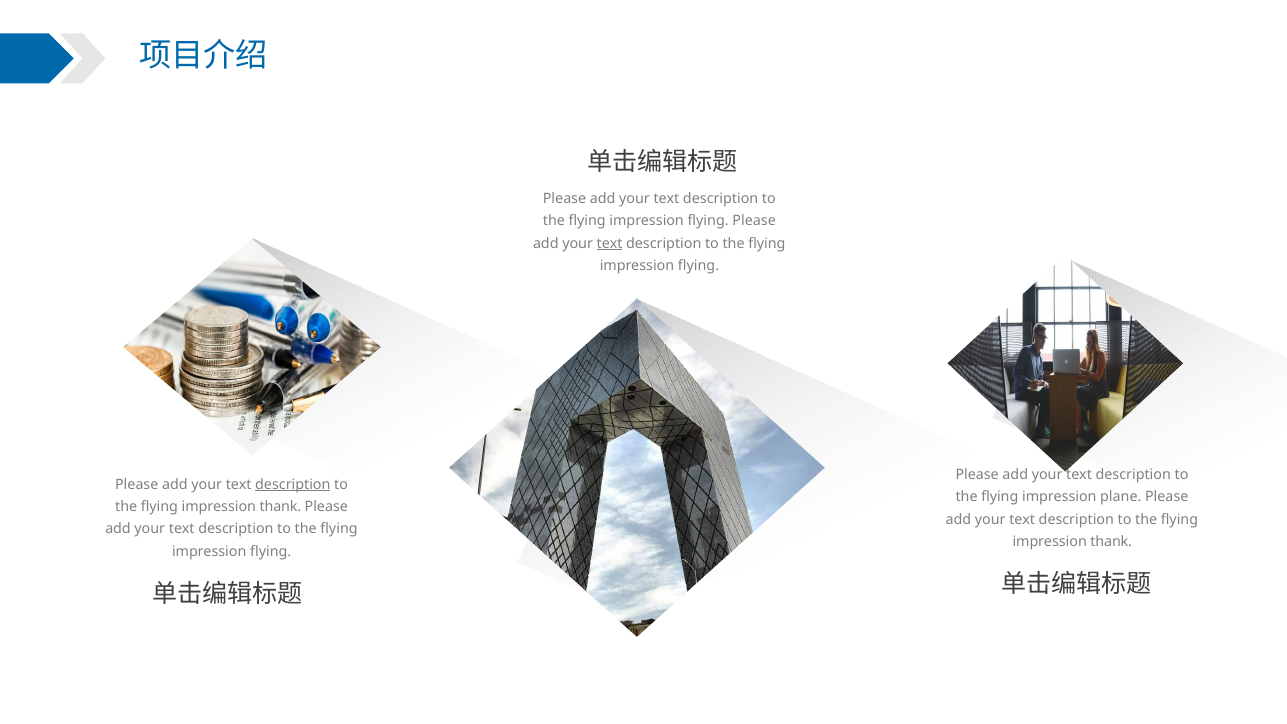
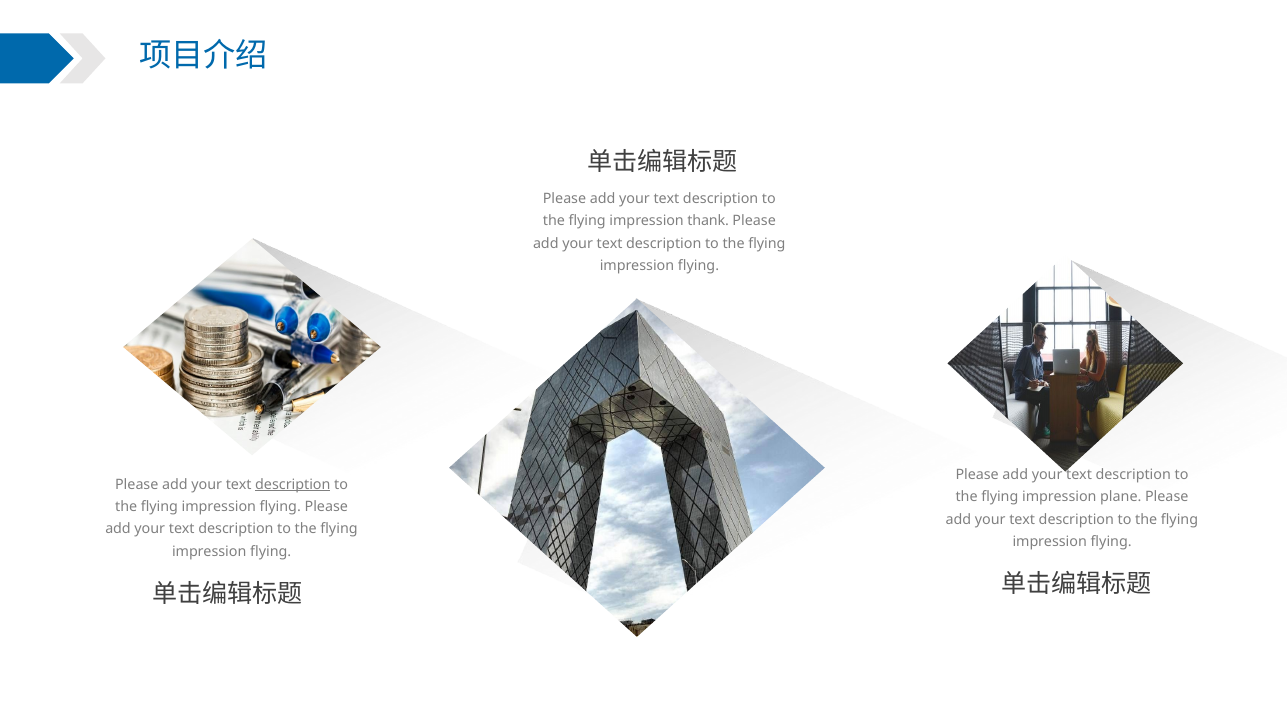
flying: flying -> thank (708, 221)
text underline: present -> none (610, 243)
thank: thank -> flying (280, 507)
thank: thank -> flying (1111, 542)
